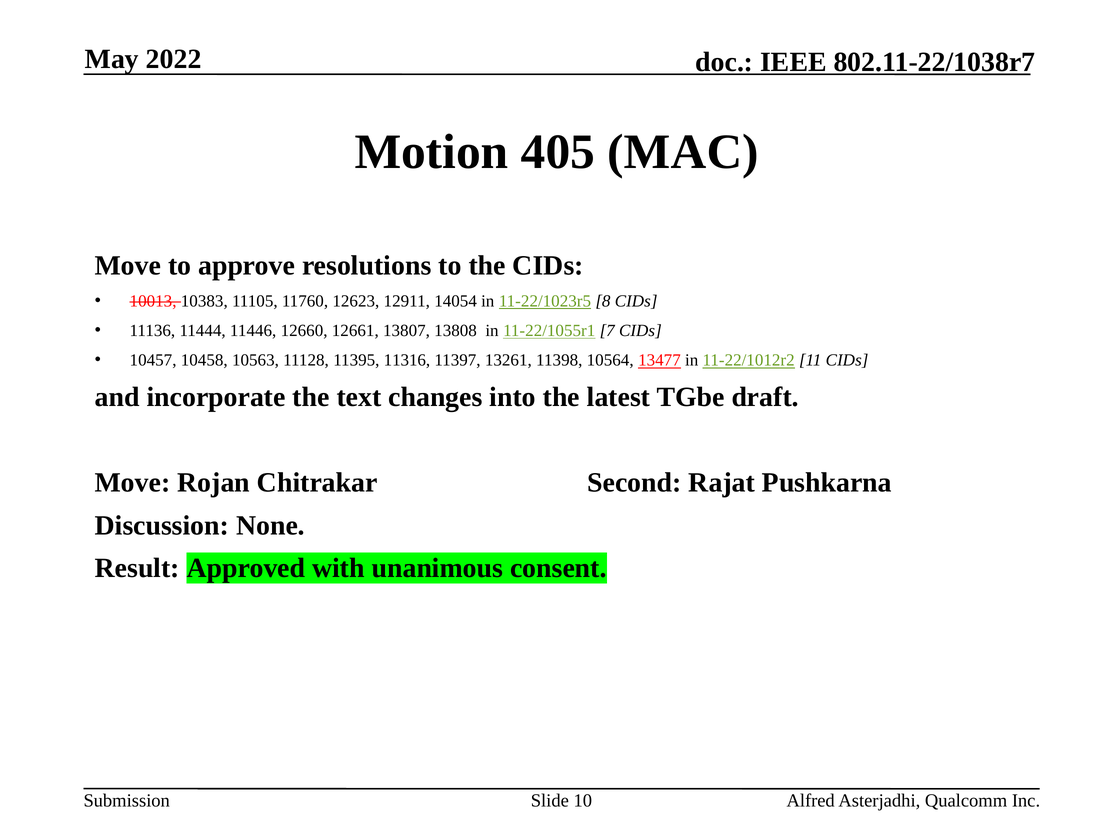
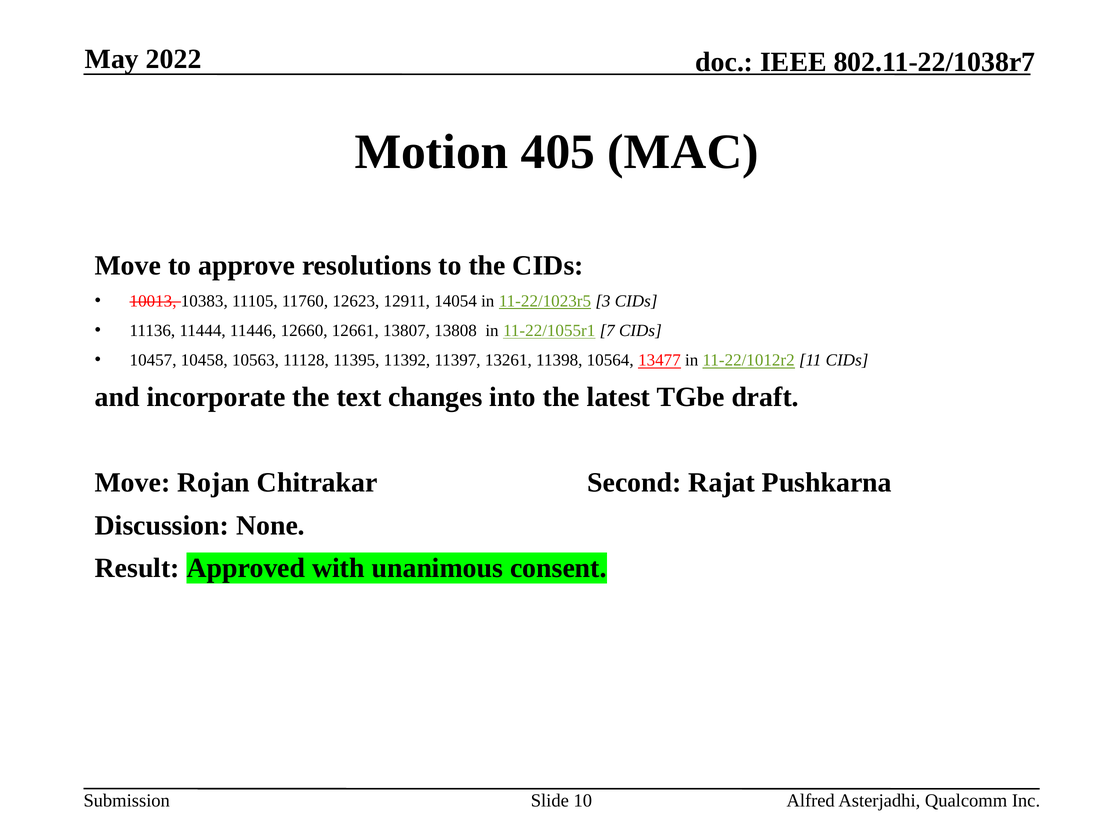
8: 8 -> 3 (603, 301)
11316: 11316 -> 11392 (407, 361)
